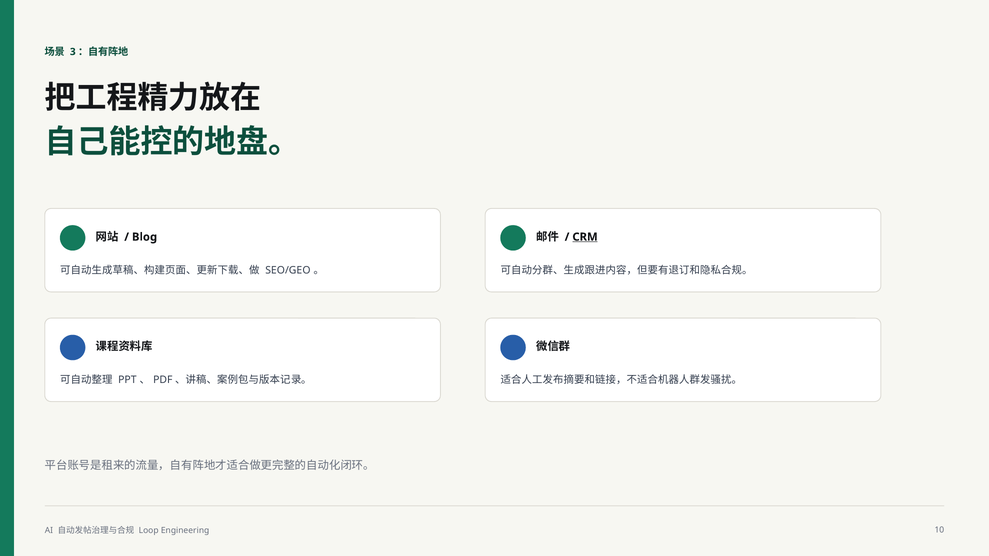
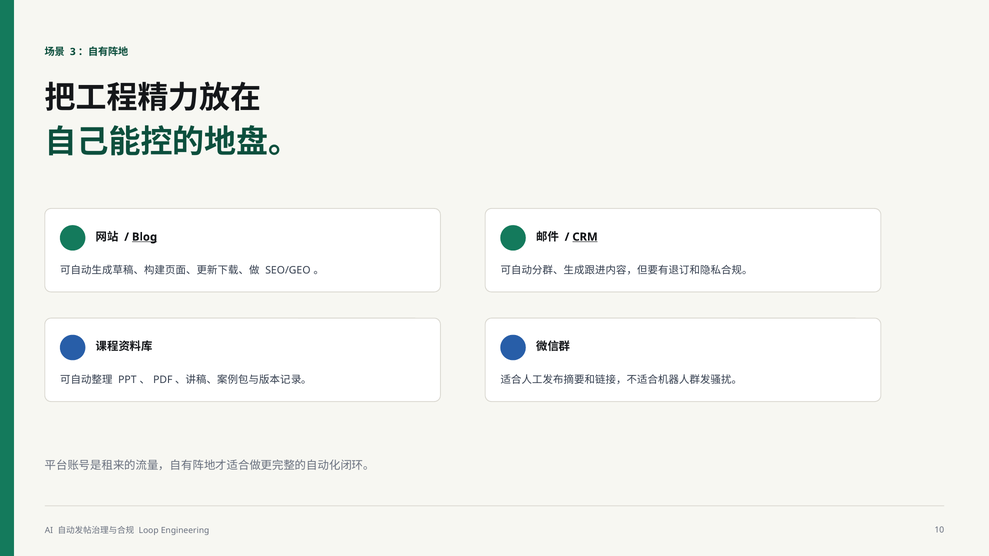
Blog underline: none -> present (145, 237)
